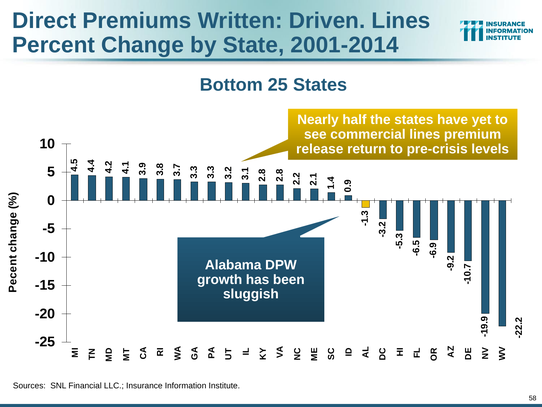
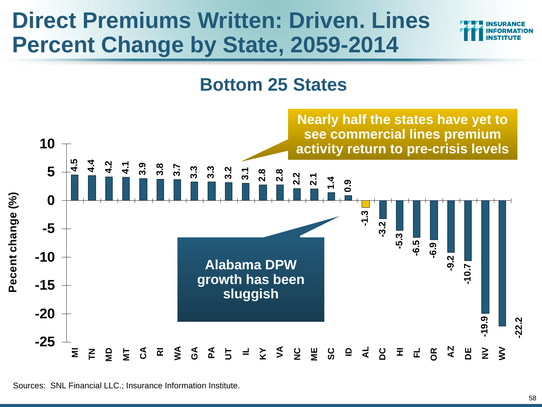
2001-2014: 2001-2014 -> 2059-2014 (345, 45)
release: release -> activity (320, 149)
